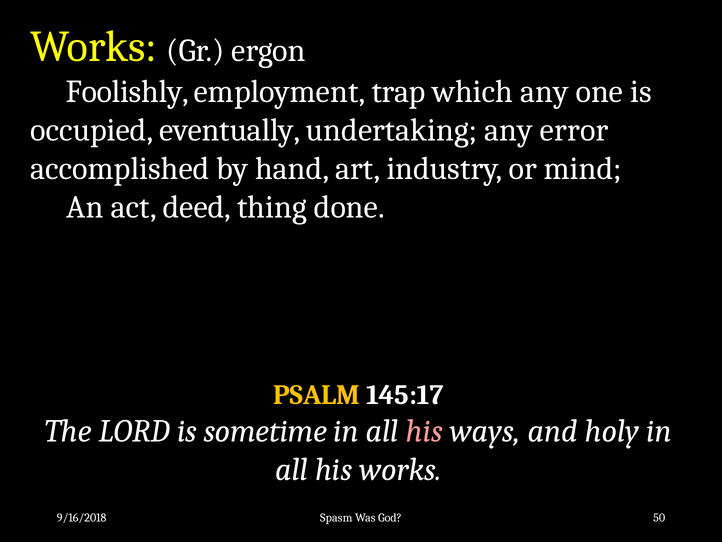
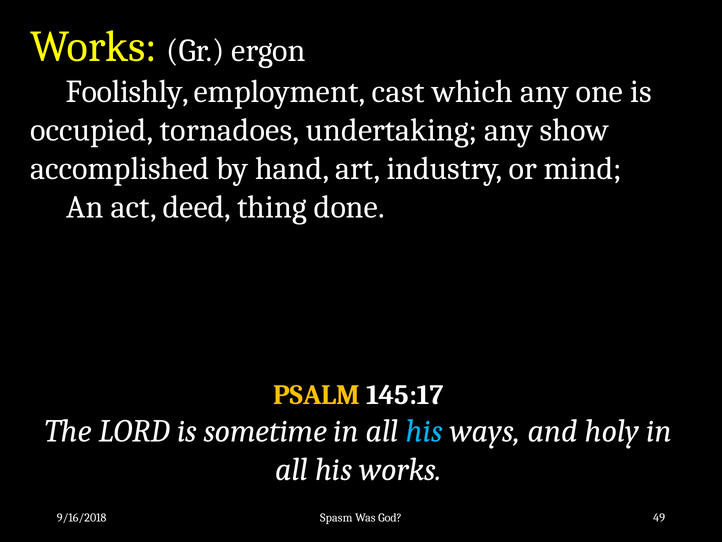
trap: trap -> cast (398, 92)
eventually: eventually -> tornadoes (229, 130)
error: error -> show (574, 130)
his colour: pink -> light blue (424, 431)
50: 50 -> 49 (659, 517)
